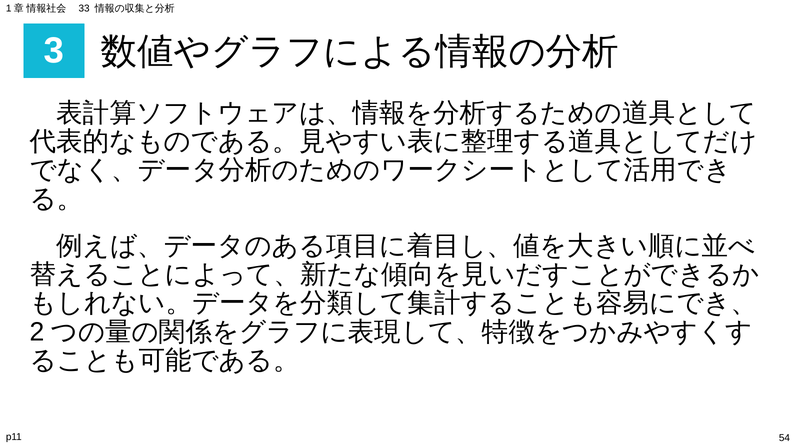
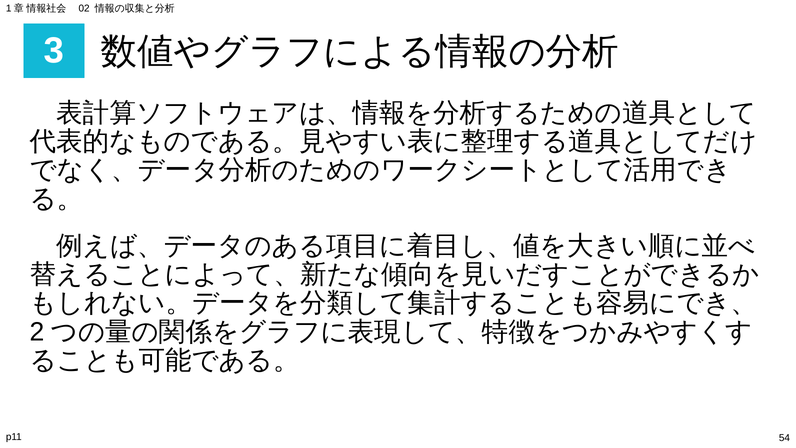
33: 33 -> 02 (84, 8)
